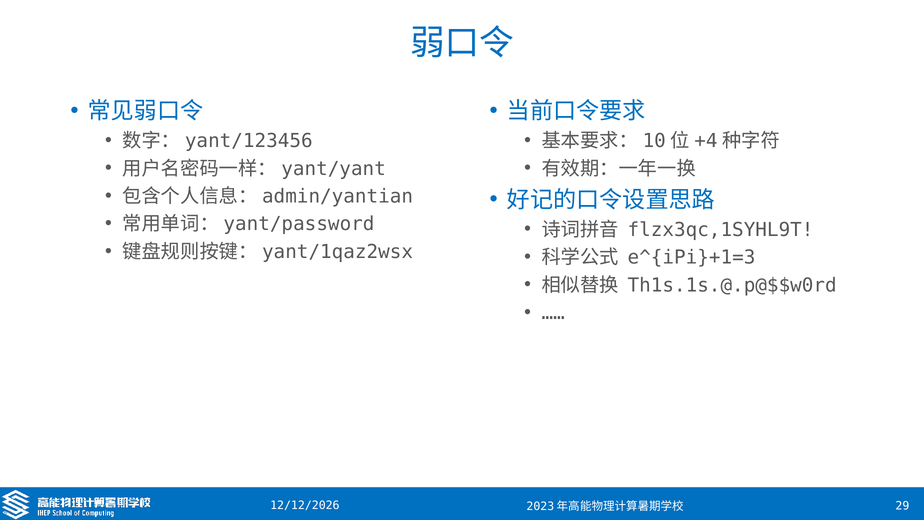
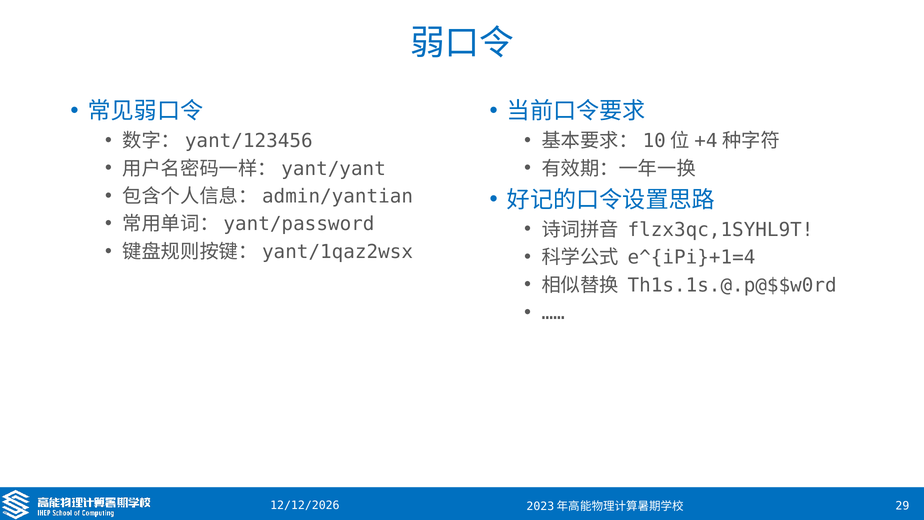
e^{iPi}+1=3: e^{iPi}+1=3 -> e^{iPi}+1=4 (691, 257)
